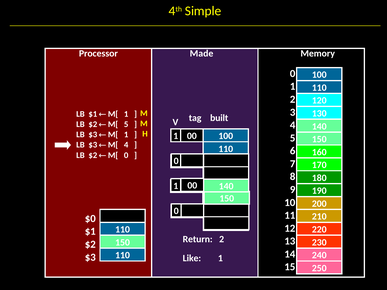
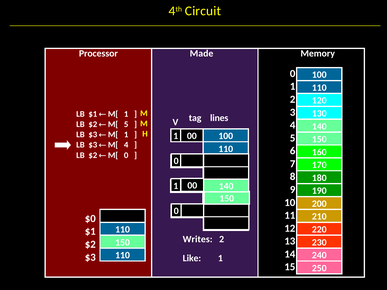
Simple: Simple -> Circuit (203, 11)
built: built -> lines (219, 118)
Return: Return -> Writes (198, 239)
